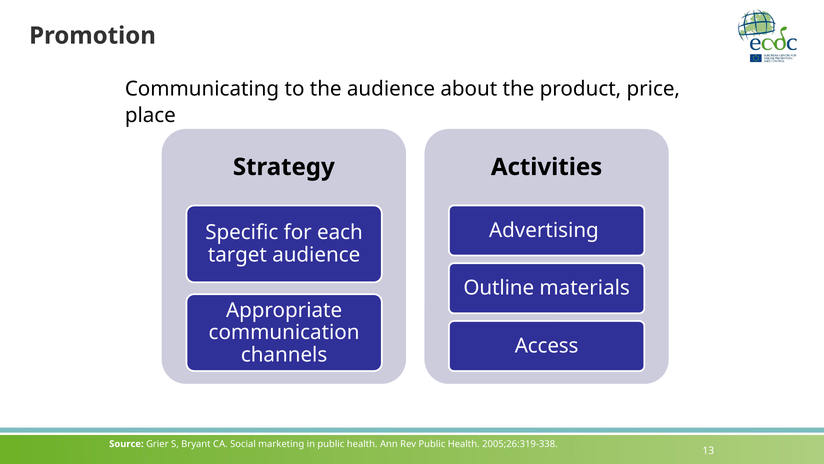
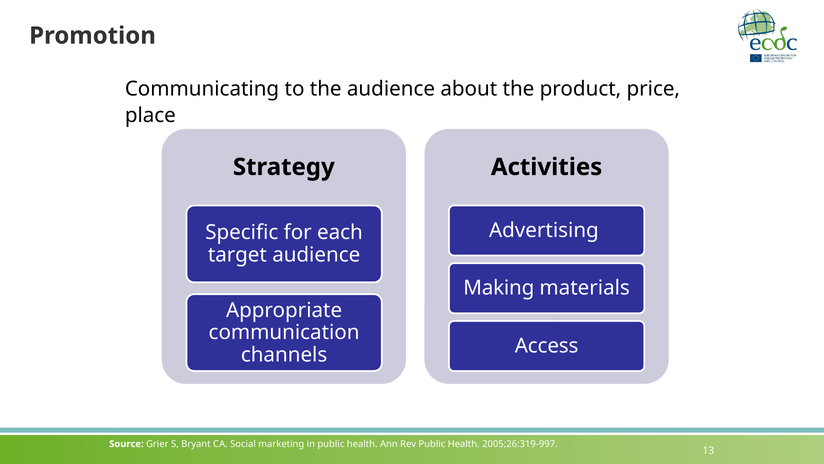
Outline: Outline -> Making (499, 288)
2005;26:319-338: 2005;26:319-338 -> 2005;26:319-997 (520, 443)
